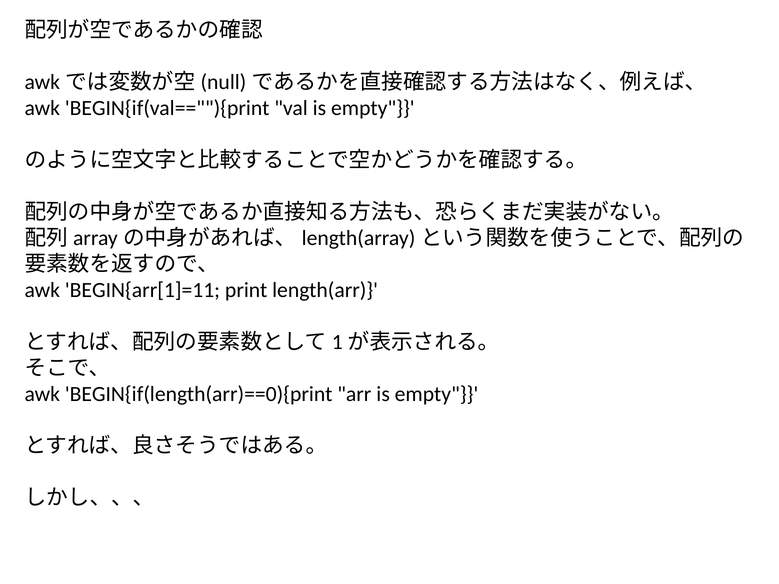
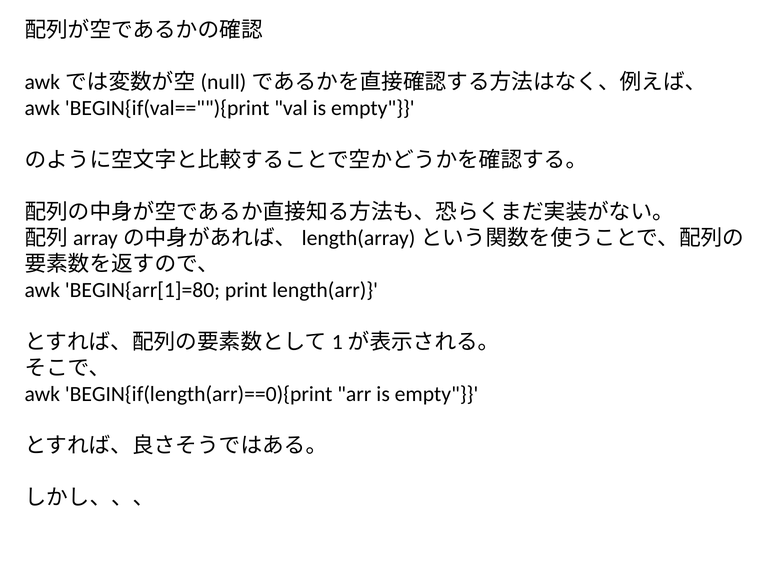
BEGIN{arr[1]=11: BEGIN{arr[1]=11 -> BEGIN{arr[1]=80 (142, 290)
